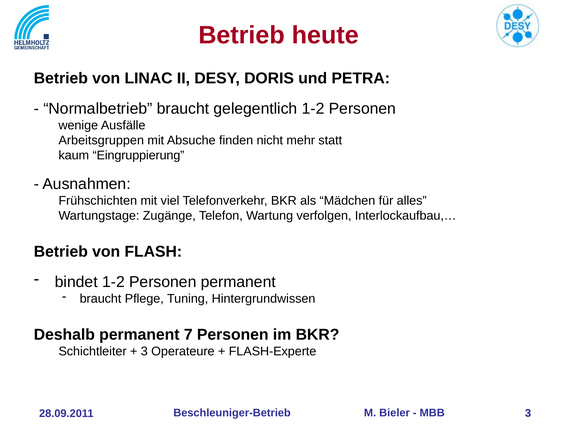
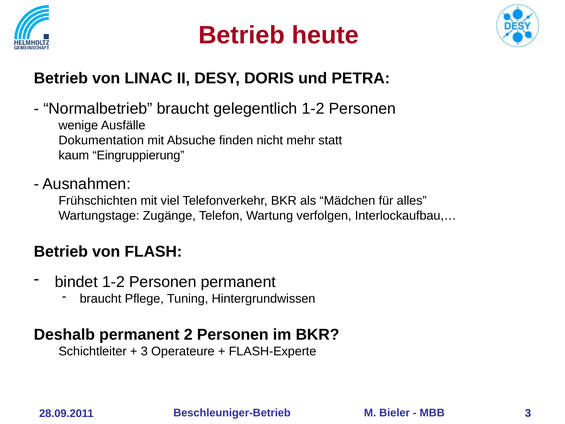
Arbeitsgruppen: Arbeitsgruppen -> Dokumentation (101, 140)
7: 7 -> 2 (188, 334)
